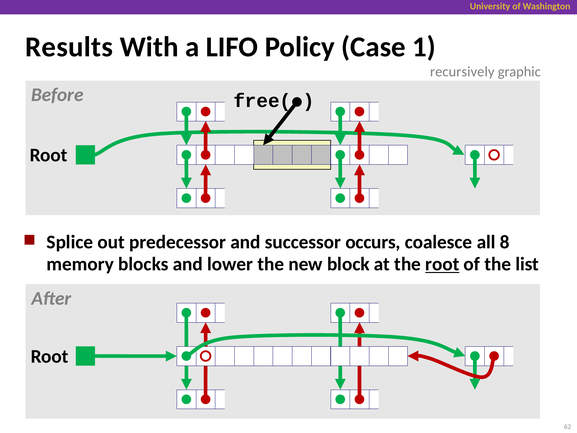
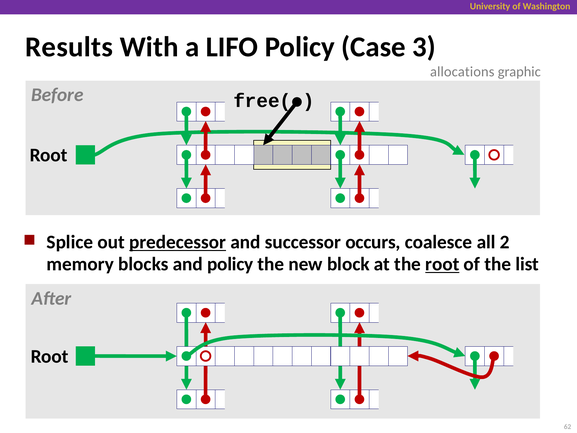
1: 1 -> 3 (424, 47)
recursively: recursively -> allocations (462, 72)
predecessor underline: none -> present (178, 242)
8: 8 -> 2 (505, 242)
and lower: lower -> policy (230, 264)
